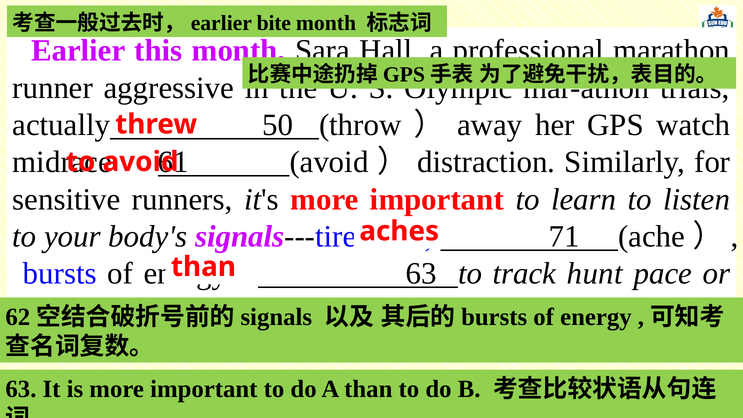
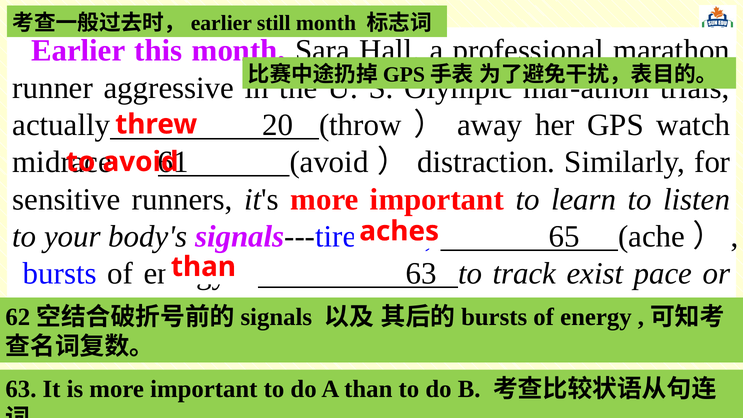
bite: bite -> still (274, 23)
50: 50 -> 20 (278, 125)
71: 71 -> 65 (564, 236)
hunt: hunt -> exist (595, 274)
